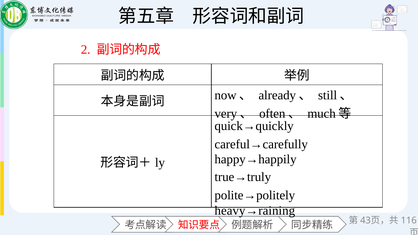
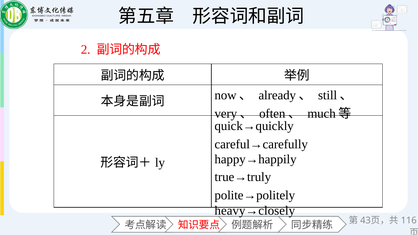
heavy→raining: heavy→raining -> heavy→closely (255, 211)
